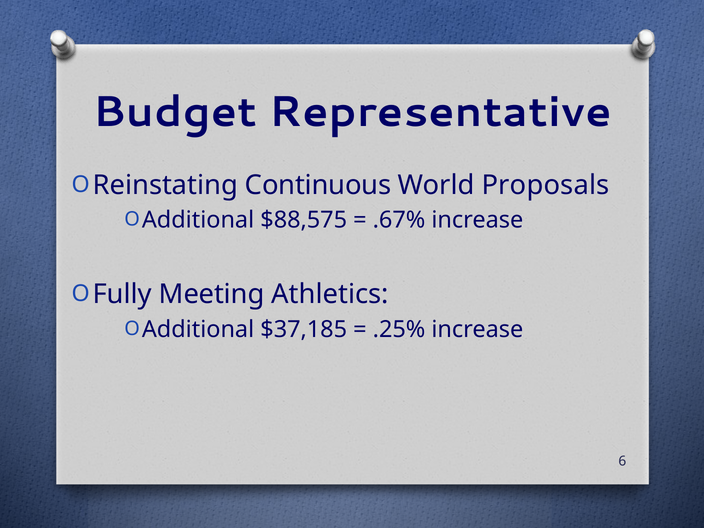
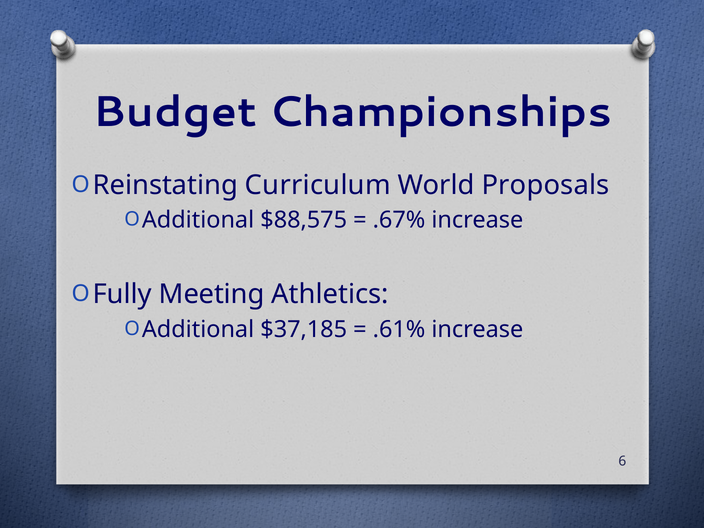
Representative: Representative -> Championships (440, 112)
Continuous: Continuous -> Curriculum (318, 185)
.25%: .25% -> .61% (399, 329)
